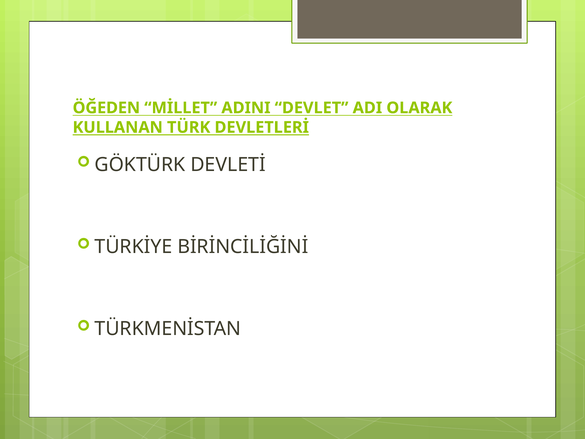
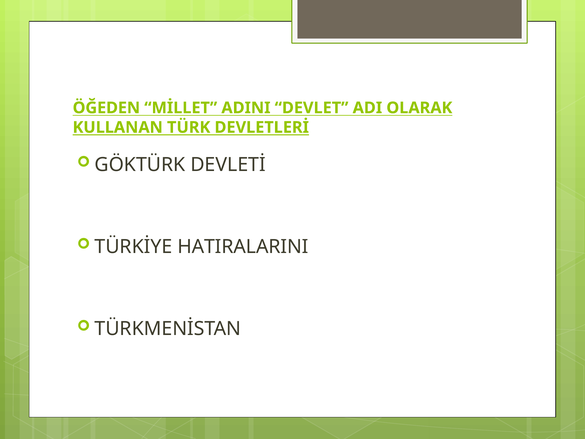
BİRİNCİLİĞİNİ: BİRİNCİLİĞİNİ -> HATIRALARINI (243, 247)
